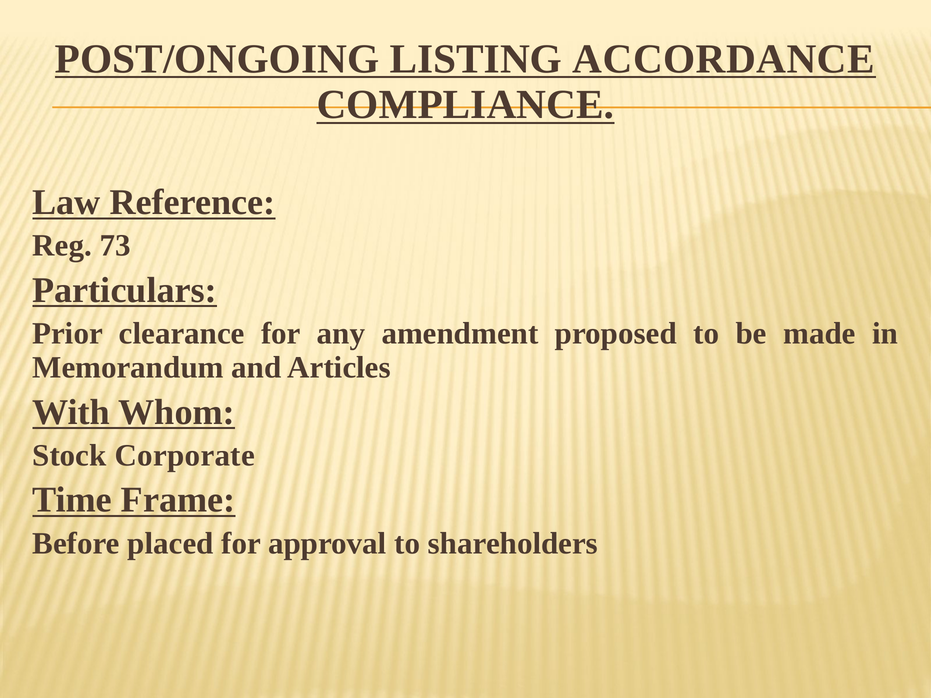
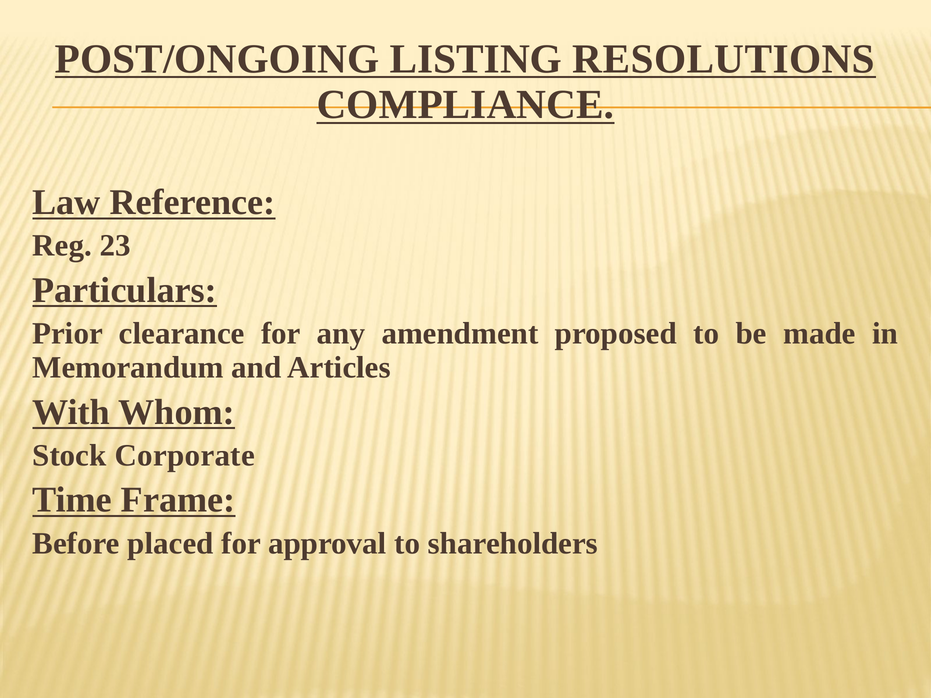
ACCORDANCE: ACCORDANCE -> RESOLUTIONS (724, 59)
73: 73 -> 23 (115, 246)
